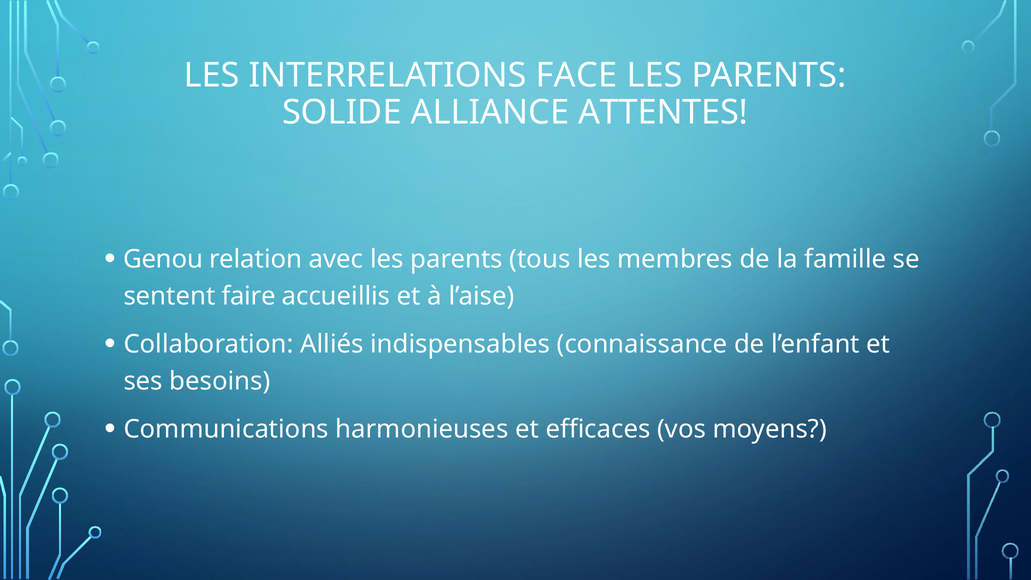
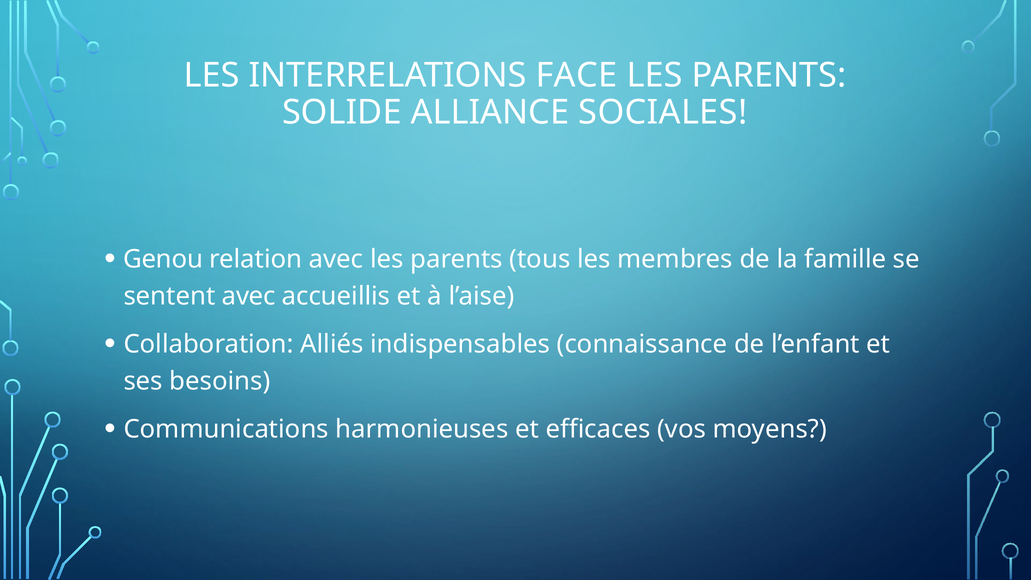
ATTENTES: ATTENTES -> SOCIALES (663, 113)
sentent faire: faire -> avec (249, 296)
